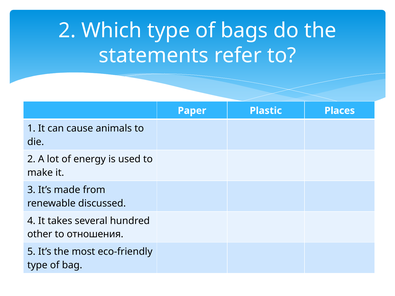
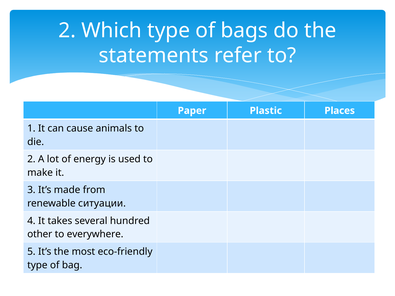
discussed: discussed -> ситуации (102, 204)
отношения: отношения -> everywhere (95, 234)
